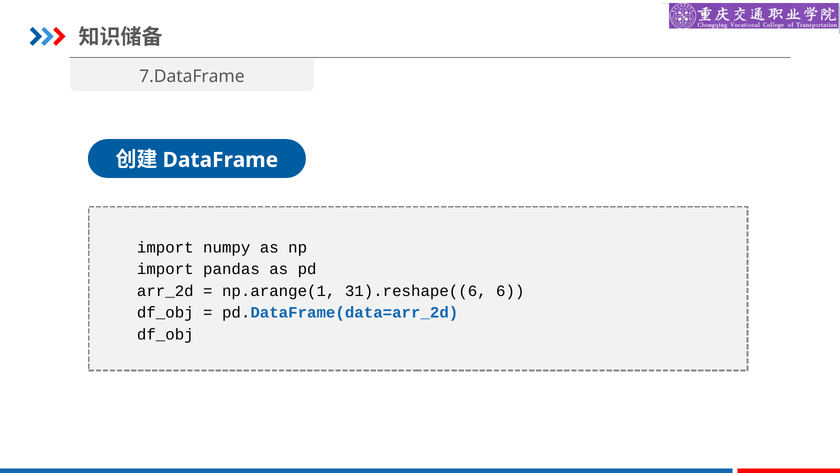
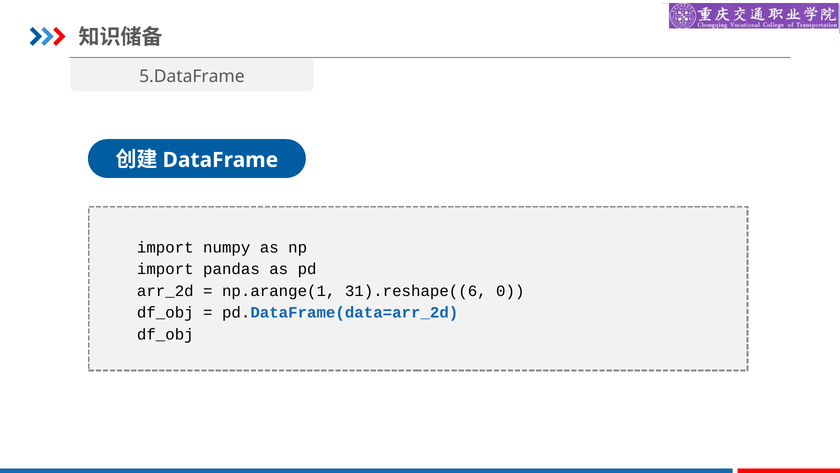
7.DataFrame: 7.DataFrame -> 5.DataFrame (192, 76)
6: 6 -> 0 (510, 291)
